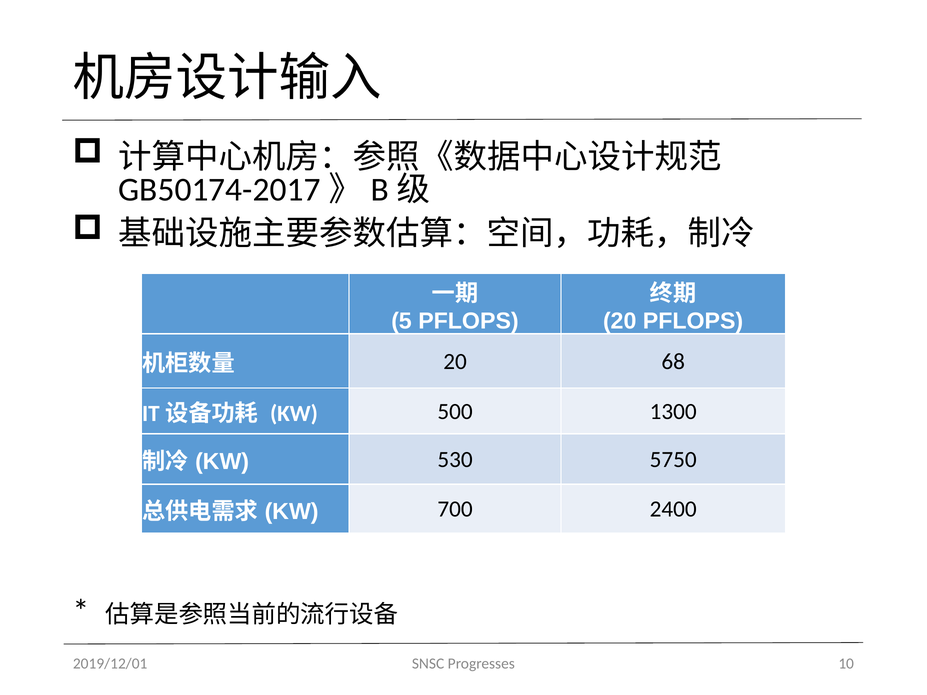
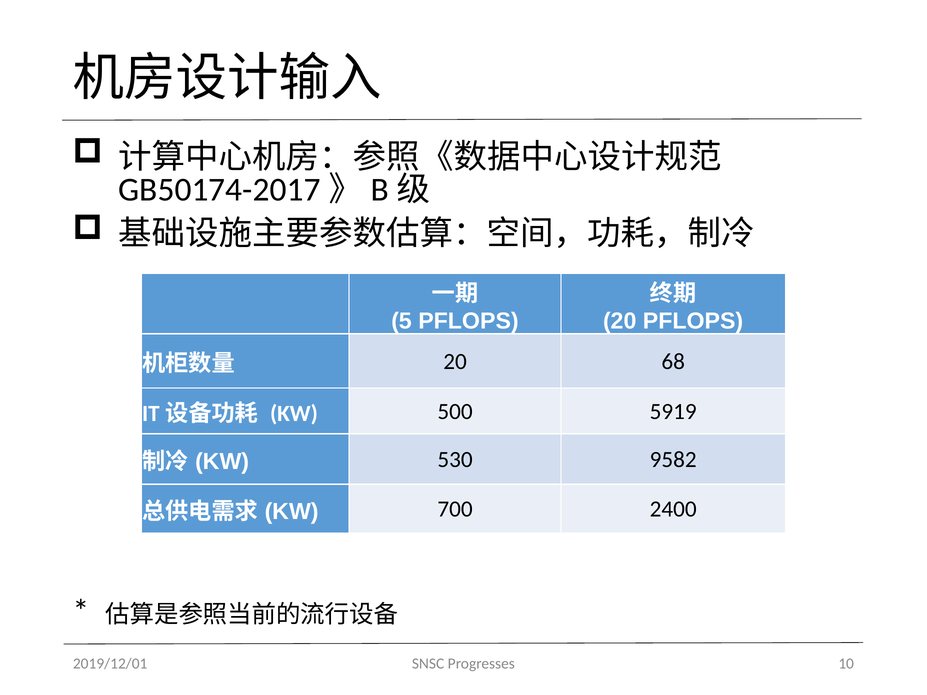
1300: 1300 -> 5919 (673, 412)
5750: 5750 -> 9582 (673, 460)
